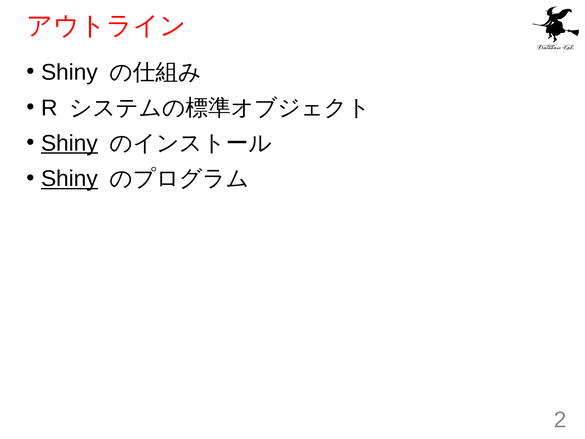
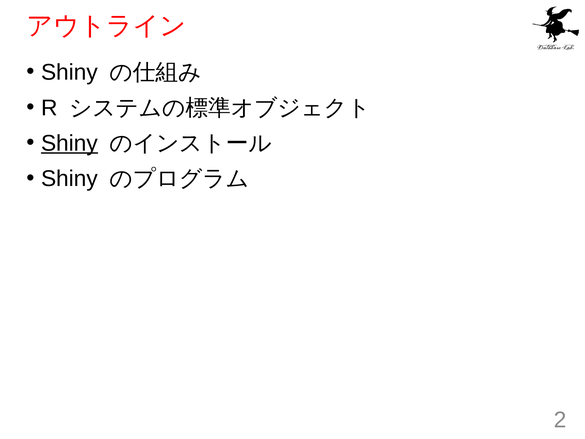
Shiny underline: present -> none (69, 179)
